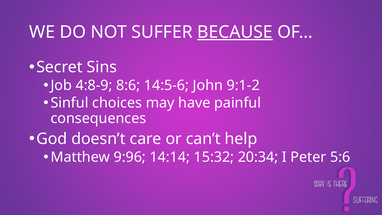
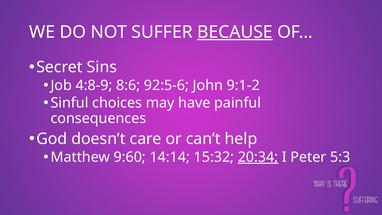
14:5-6: 14:5-6 -> 92:5-6 (166, 85)
9:96: 9:96 -> 9:60 (130, 157)
20:34 underline: none -> present (258, 157)
5:6: 5:6 -> 5:3 (340, 157)
